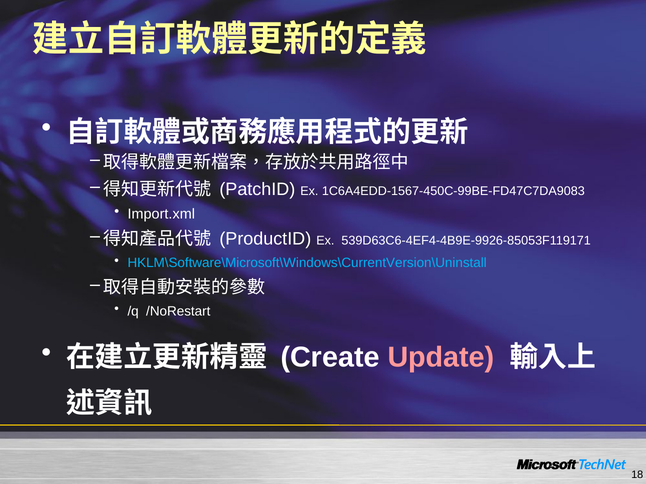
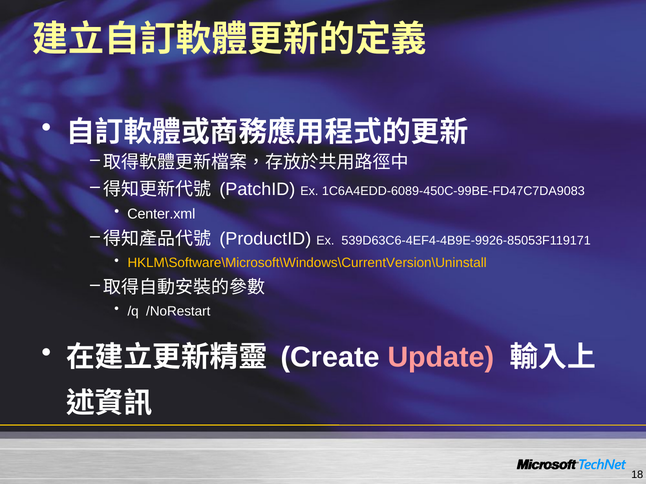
1C6A4EDD-1567-450C-99BE-FD47C7DA9083: 1C6A4EDD-1567-450C-99BE-FD47C7DA9083 -> 1C6A4EDD-6089-450C-99BE-FD47C7DA9083 (453, 191)
Import.xml: Import.xml -> Center.xml (161, 214)
HKLM\Software\Microsoft\Windows\CurrentVersion\Uninstall colour: light blue -> yellow (307, 263)
